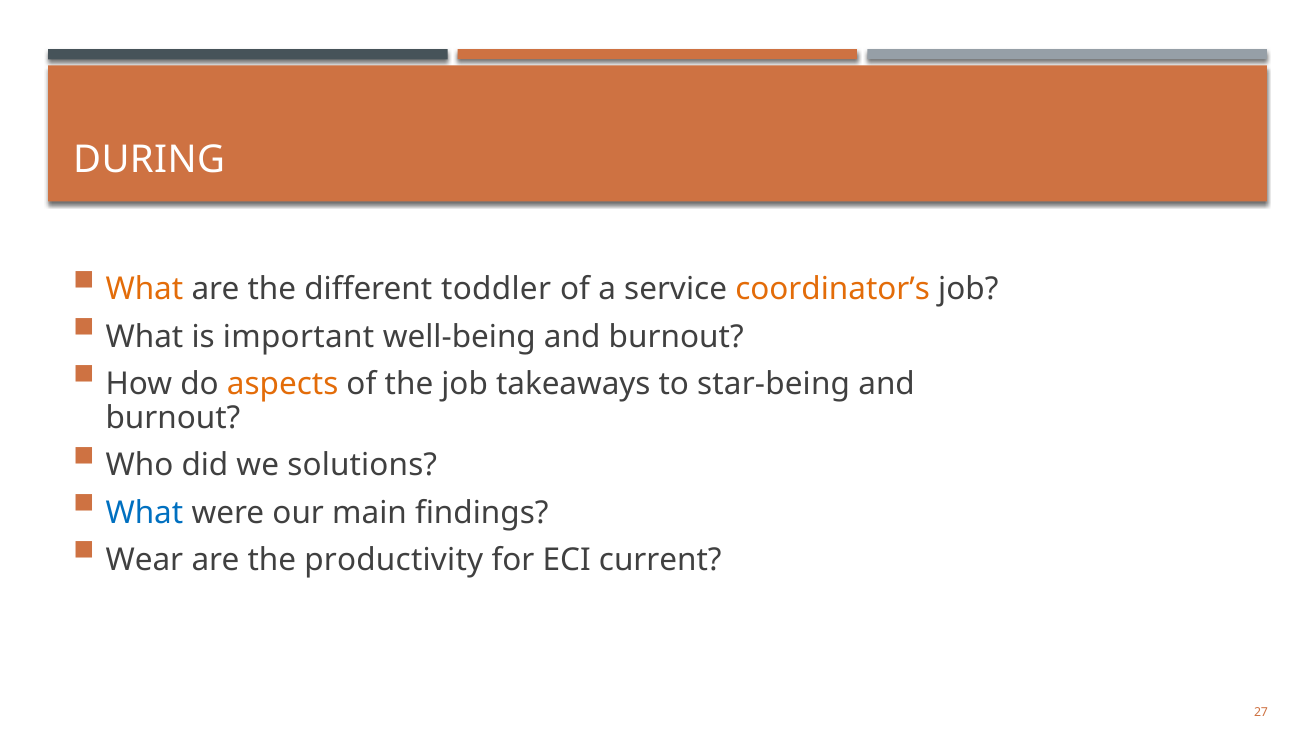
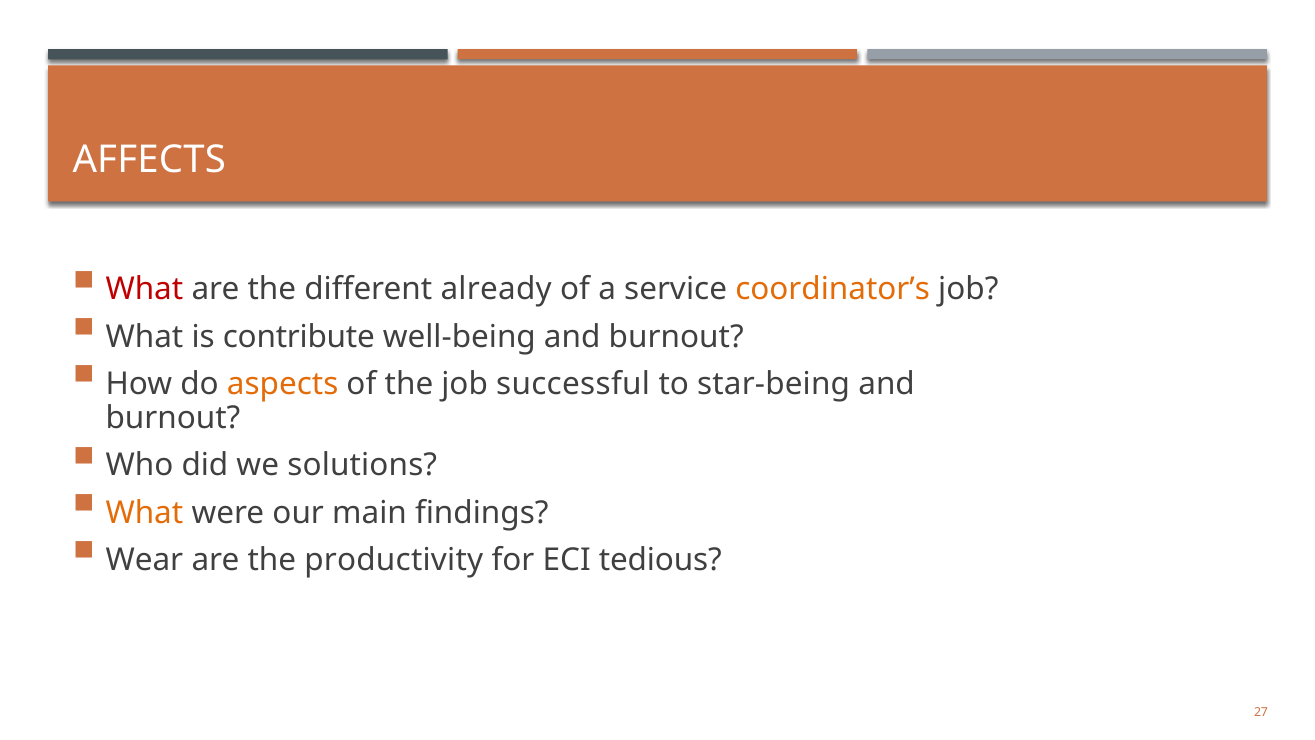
DURING: DURING -> AFFECTS (149, 160)
What colour: orange -> red (144, 289)
toddler: toddler -> already (496, 289)
important: important -> contribute (299, 337)
takeaways: takeaways -> successful (573, 384)
What colour: blue -> orange (144, 513)
current: current -> tedious (660, 560)
